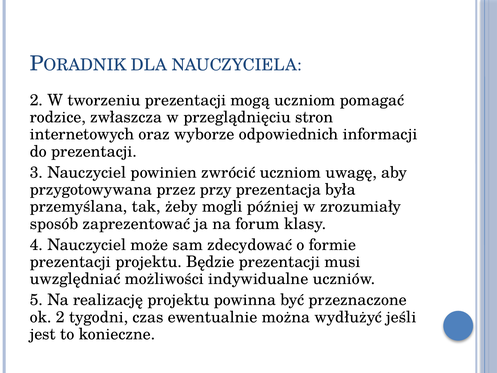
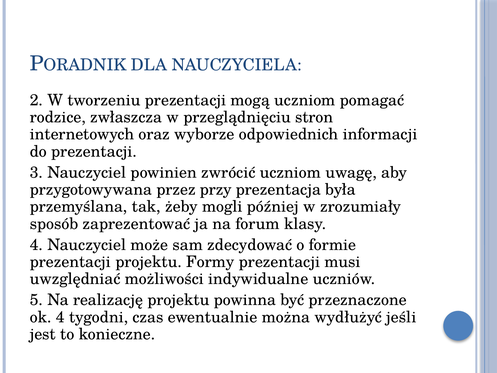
Będzie: Będzie -> Formy (210, 262)
ok 2: 2 -> 4 (60, 317)
